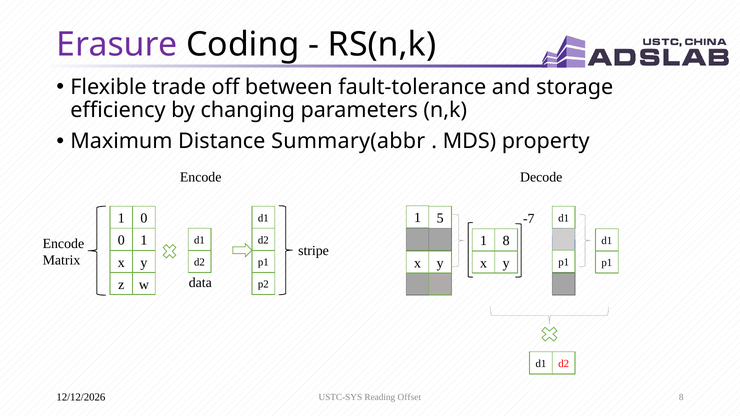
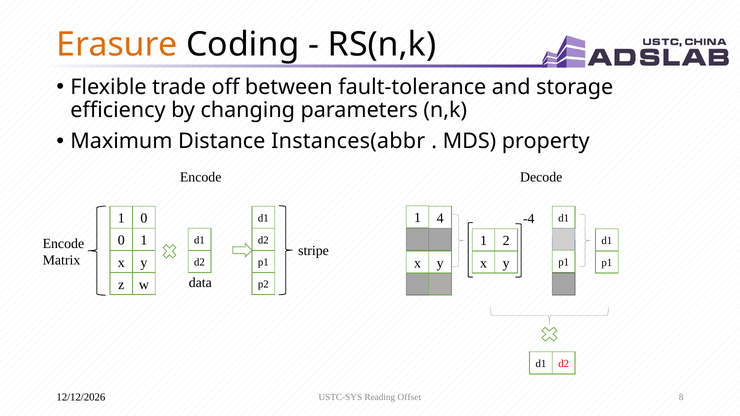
Erasure colour: purple -> orange (117, 45)
Summary(abbr: Summary(abbr -> Instances(abbr (348, 141)
5: 5 -> 4 (440, 218)
-7: -7 -> -4 (529, 219)
1 8: 8 -> 2 (506, 241)
